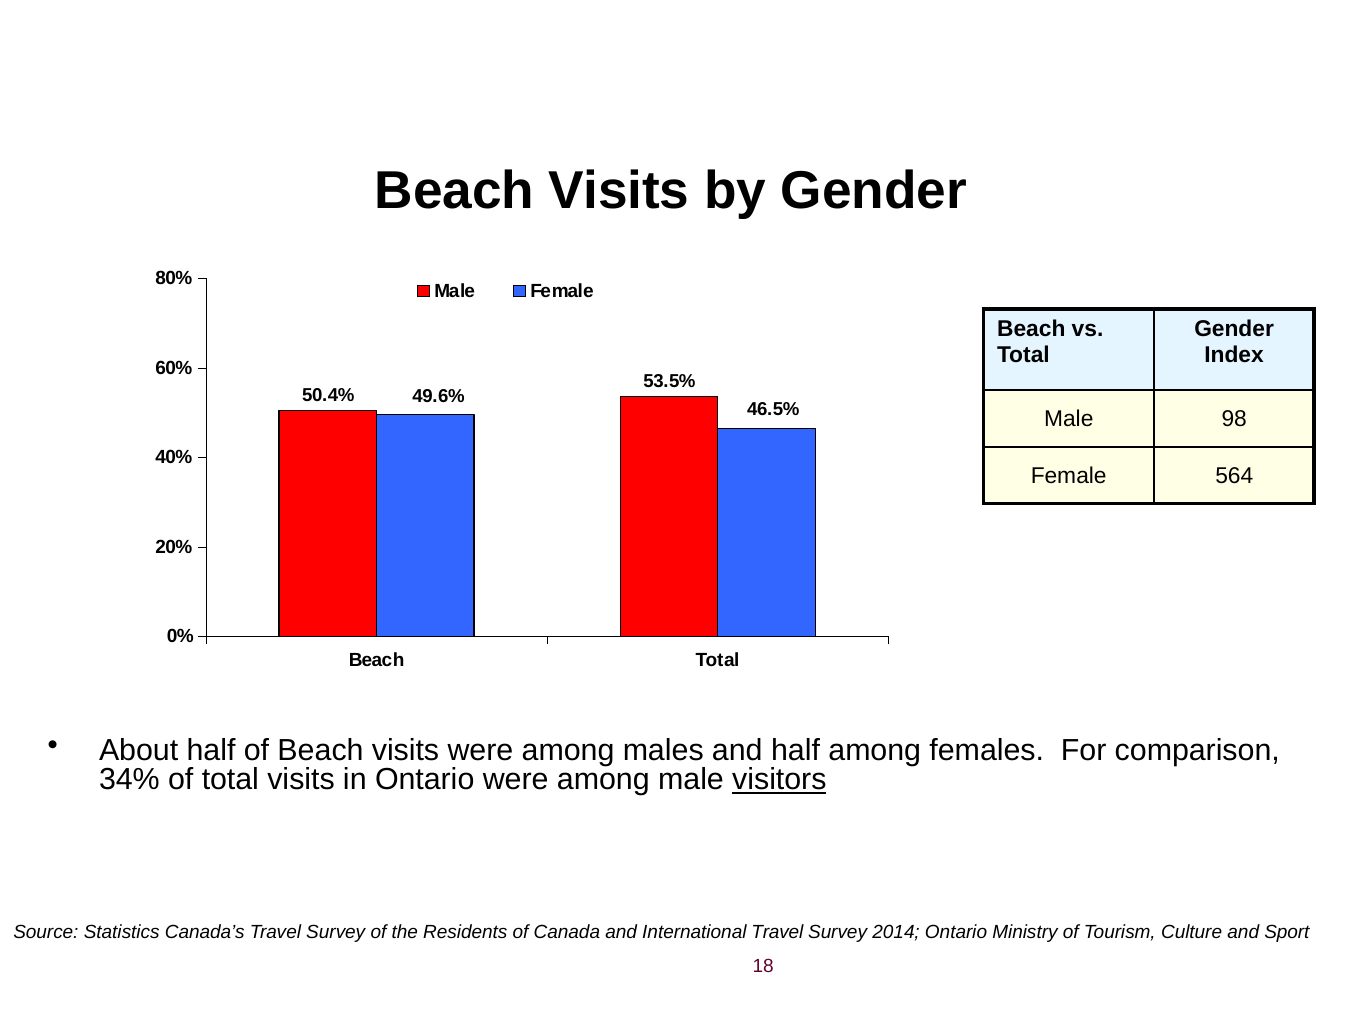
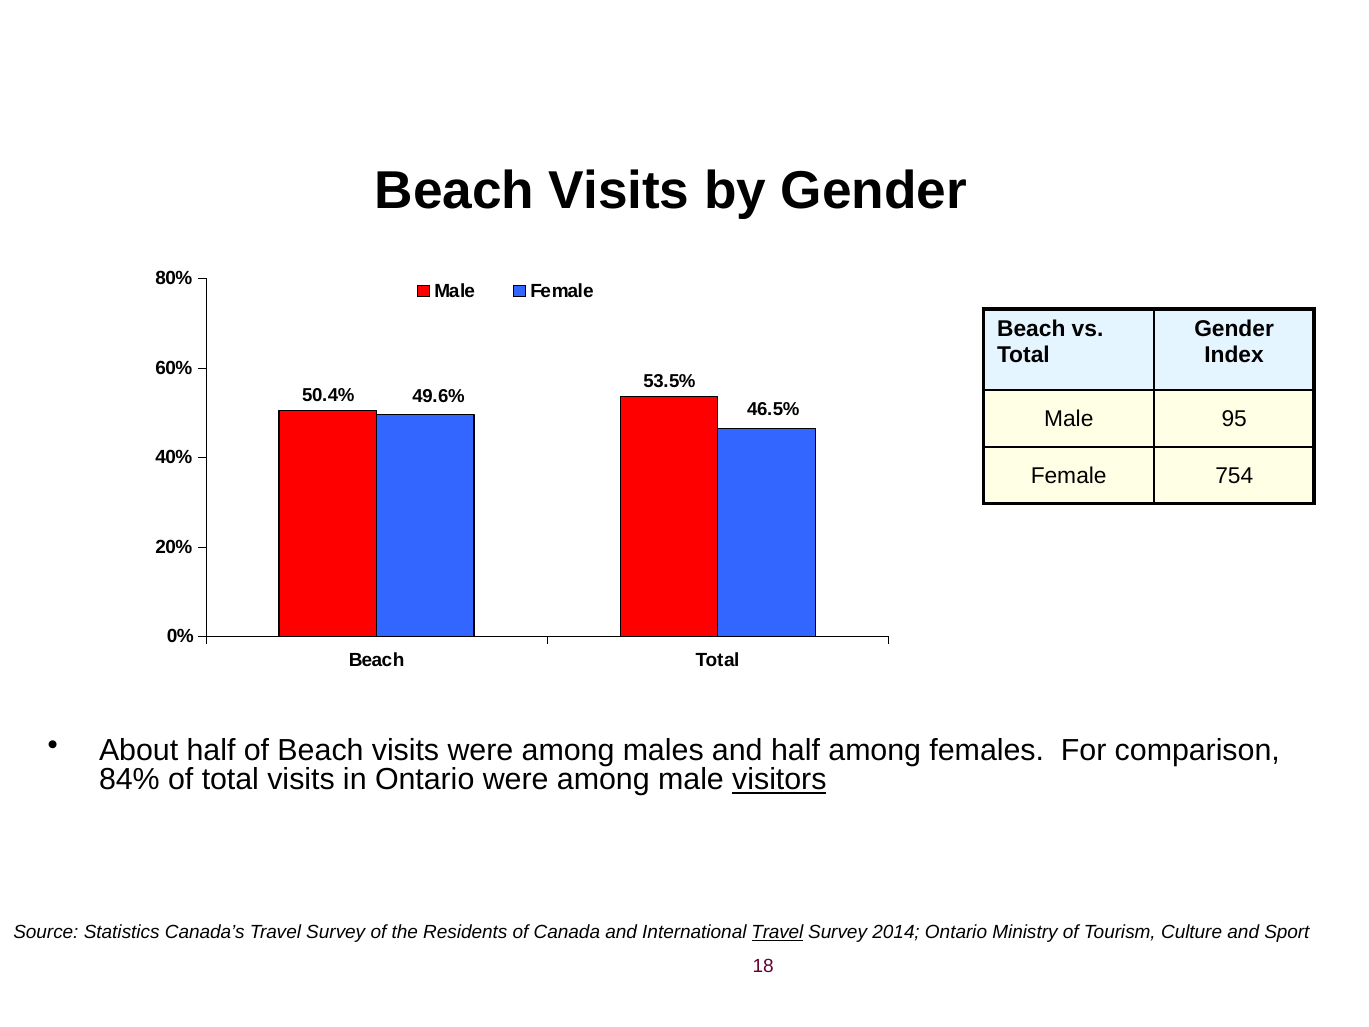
98: 98 -> 95 (1234, 419)
564: 564 -> 754 (1234, 476)
34%: 34% -> 84% (129, 779)
Travel underline: none -> present (777, 932)
